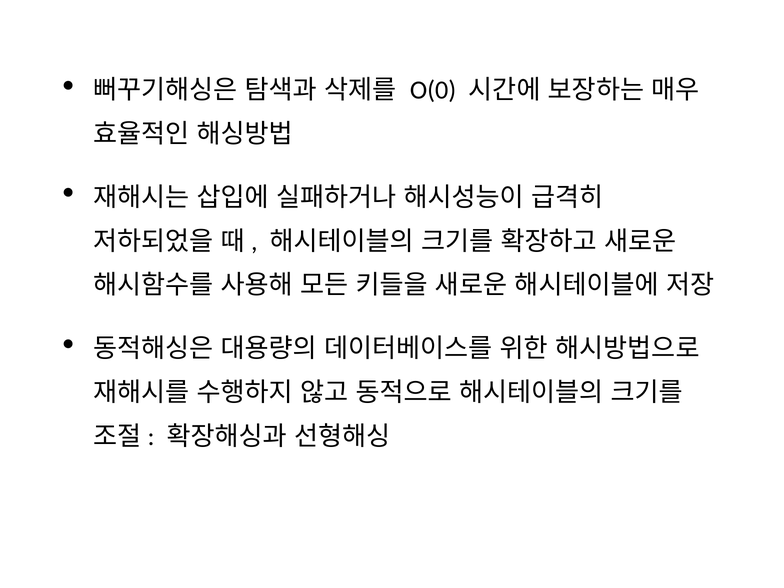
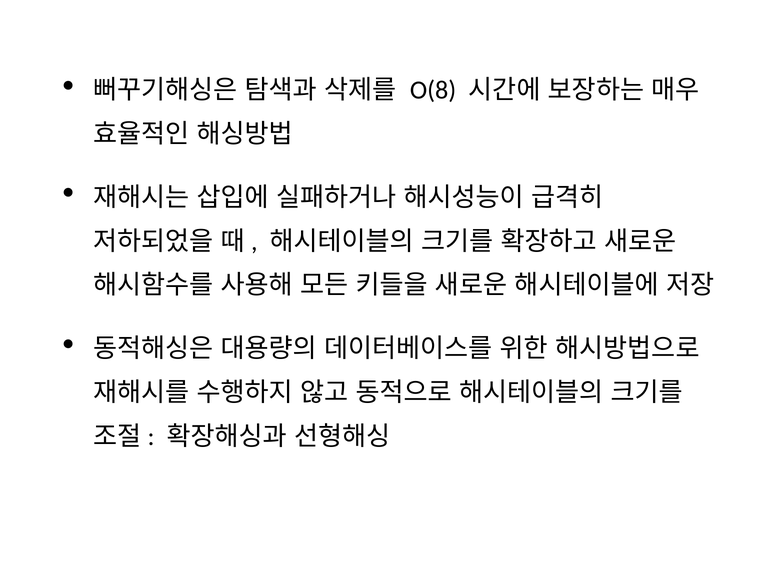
O(0: O(0 -> O(8 (433, 90)
